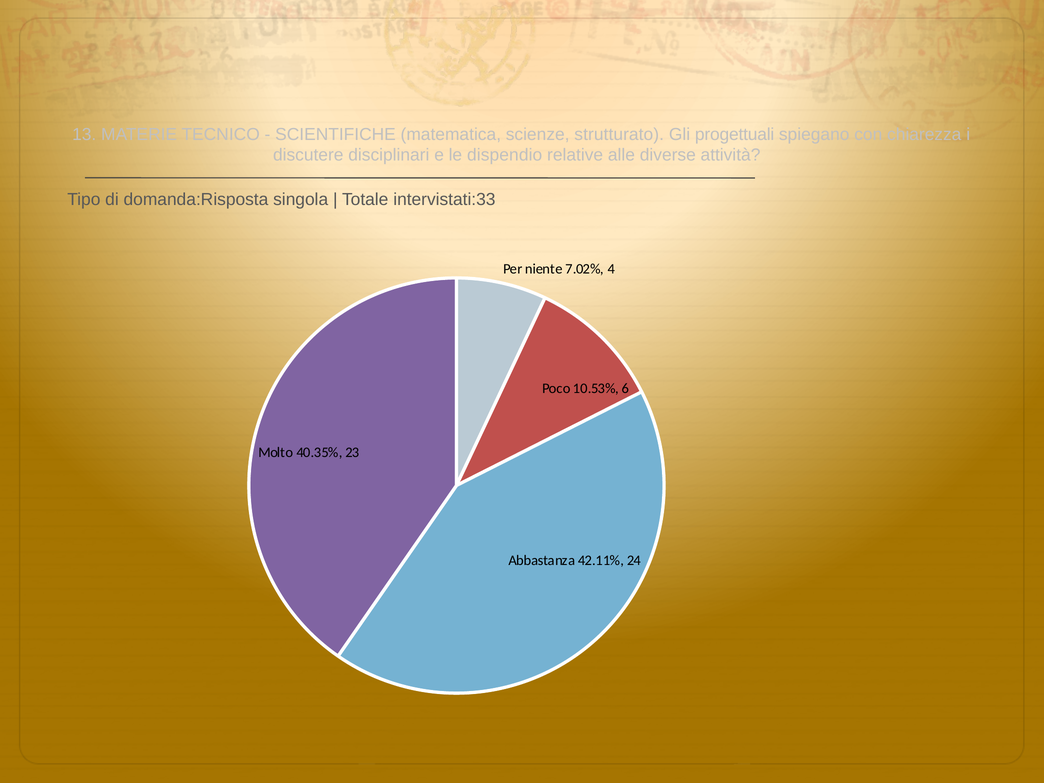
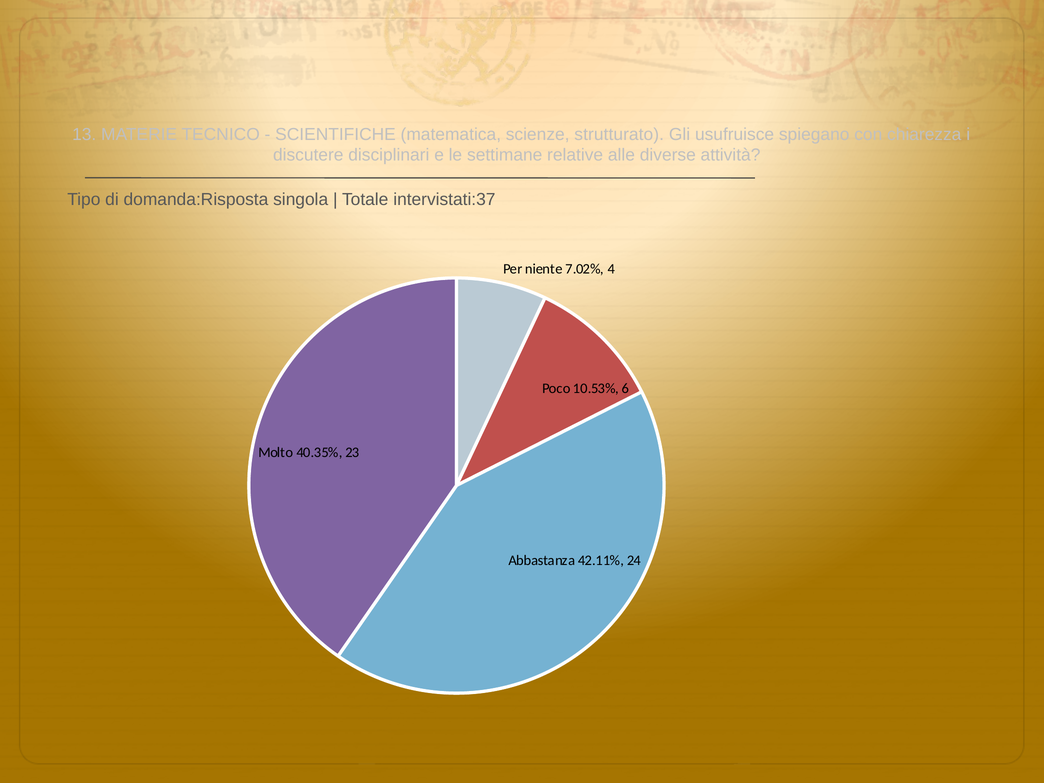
progettuali: progettuali -> usufruisce (735, 134)
dispendio: dispendio -> settimane (505, 155)
intervistati:33: intervistati:33 -> intervistati:37 (444, 200)
